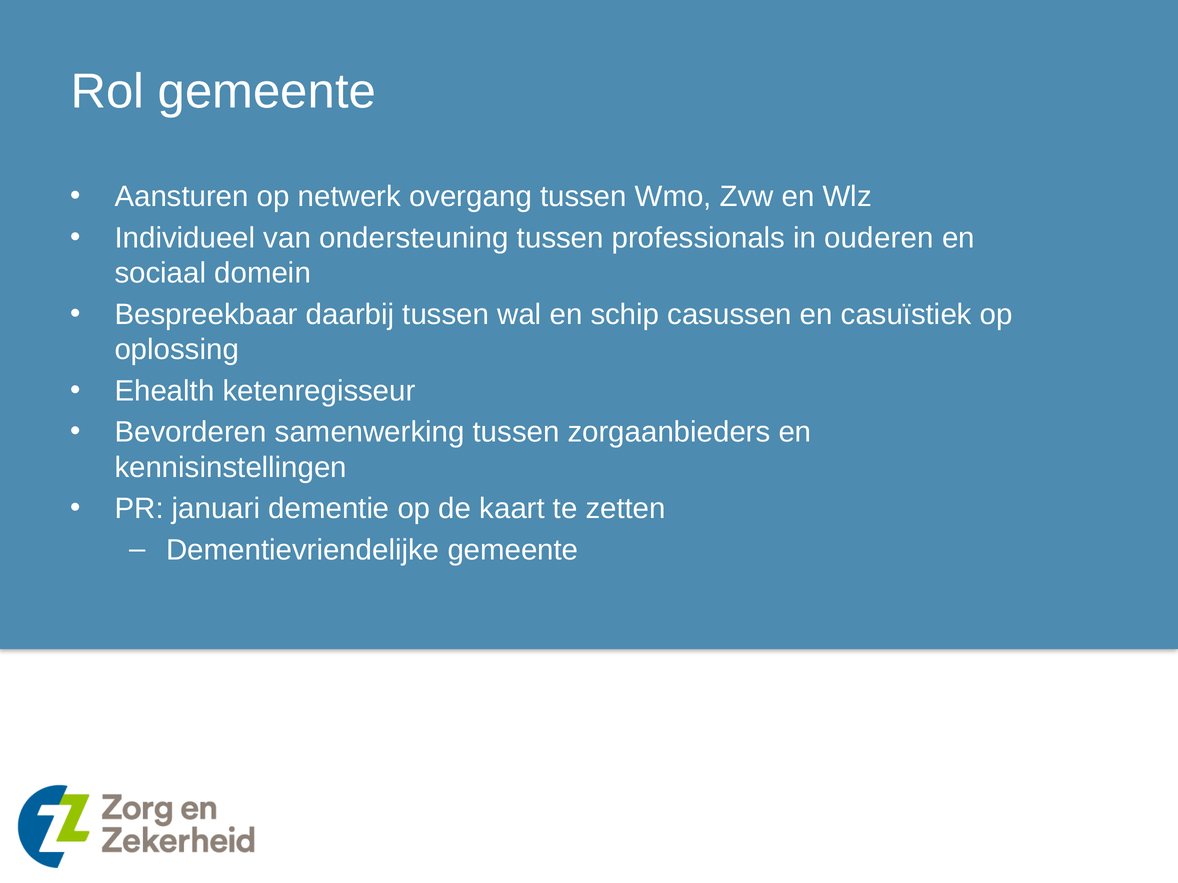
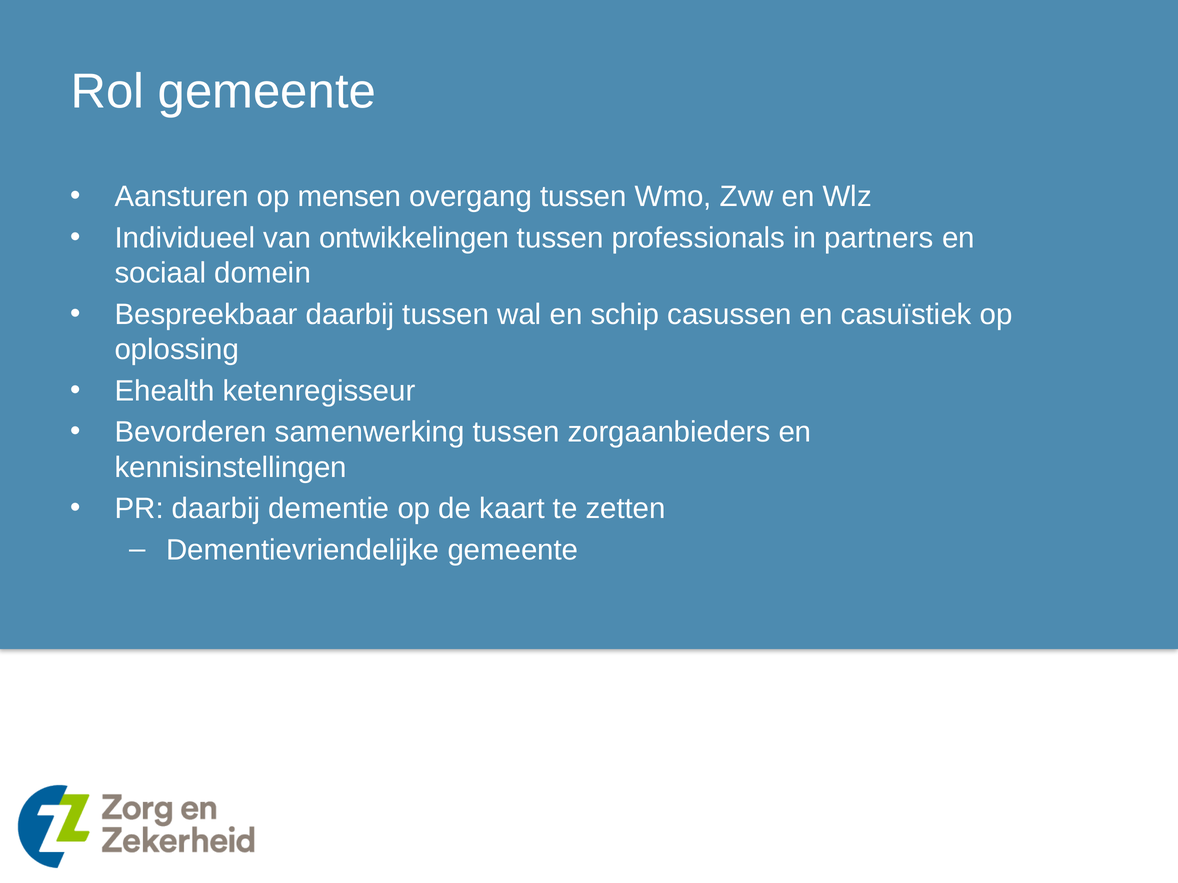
netwerk: netwerk -> mensen (349, 197)
ondersteuning: ondersteuning -> ontwikkelingen (414, 238)
ouderen: ouderen -> partners (879, 238)
PR januari: januari -> daarbij (216, 509)
